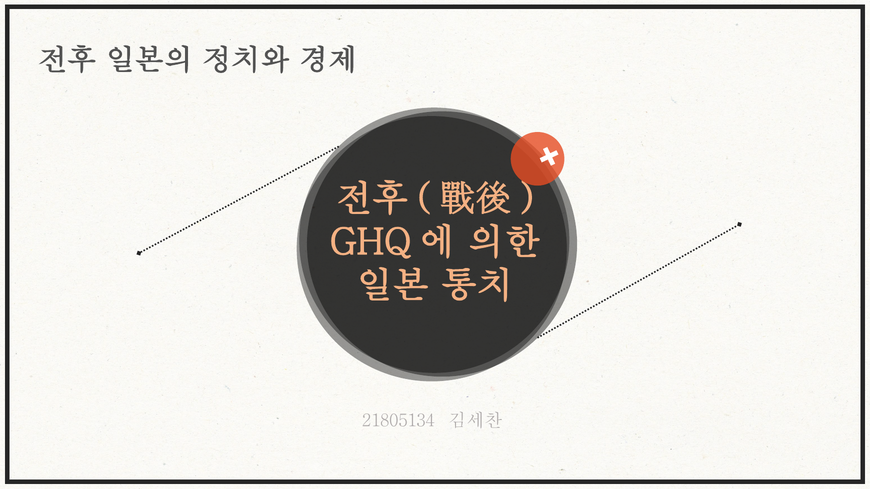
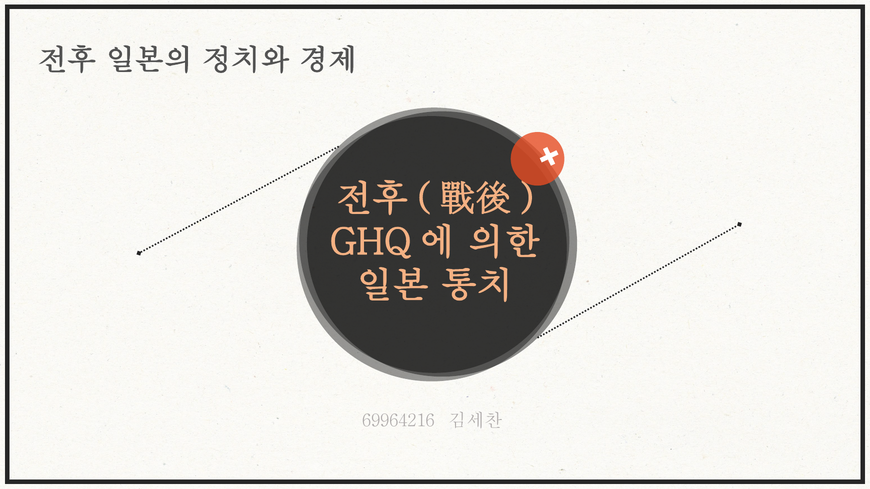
21805134: 21805134 -> 69964216 (398, 421)
